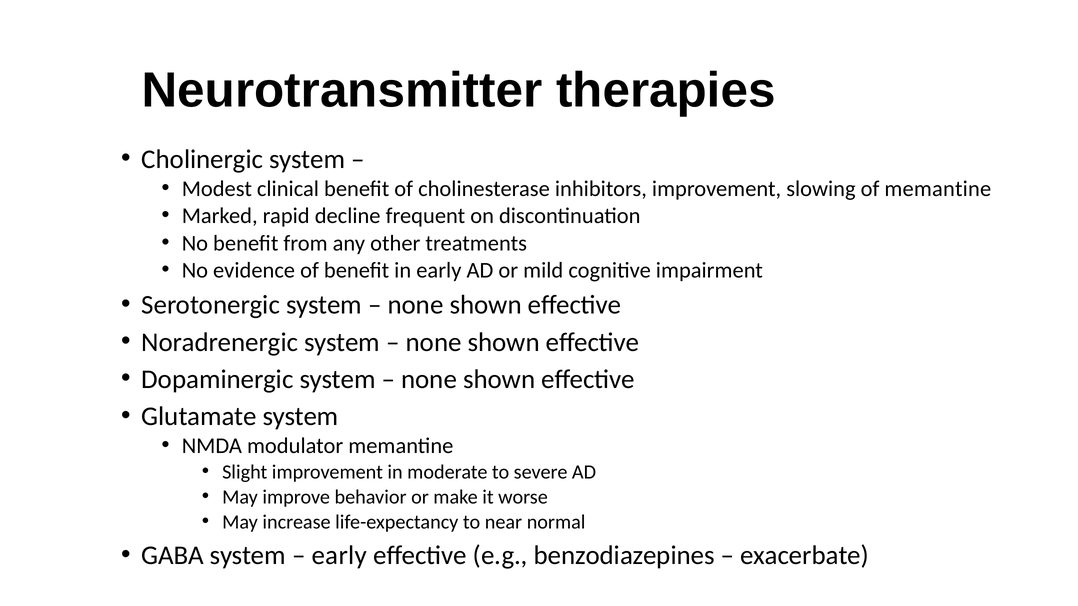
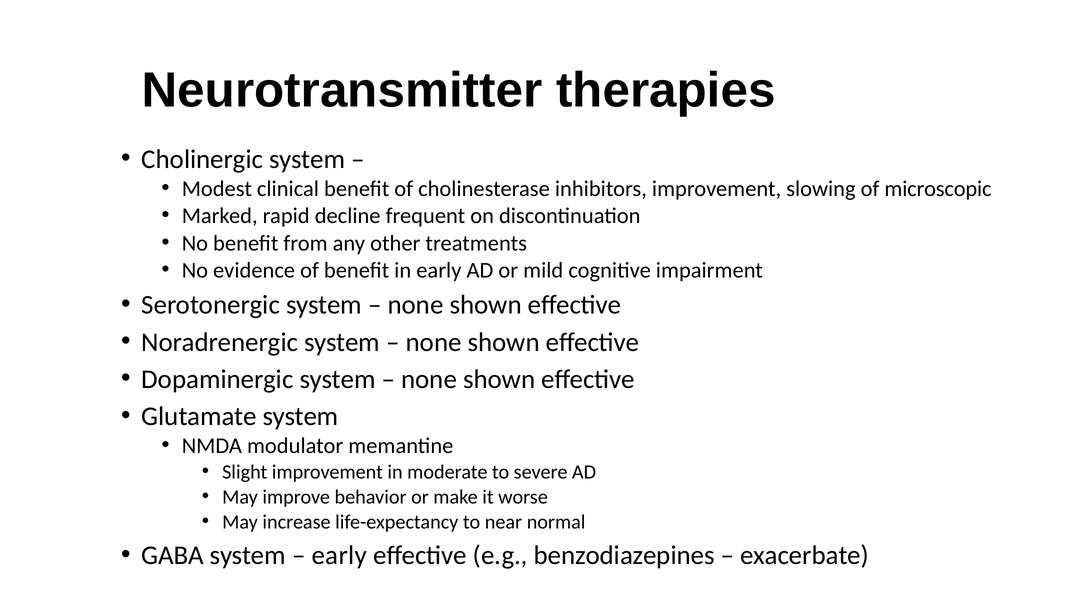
of memantine: memantine -> microscopic (938, 189)
